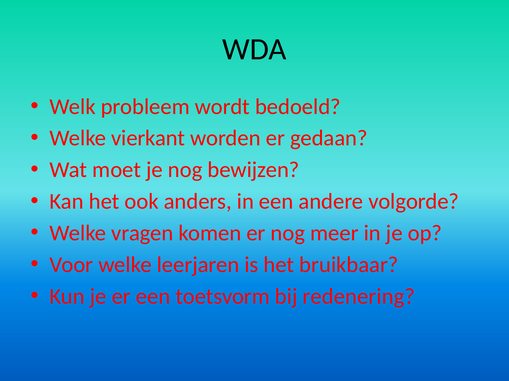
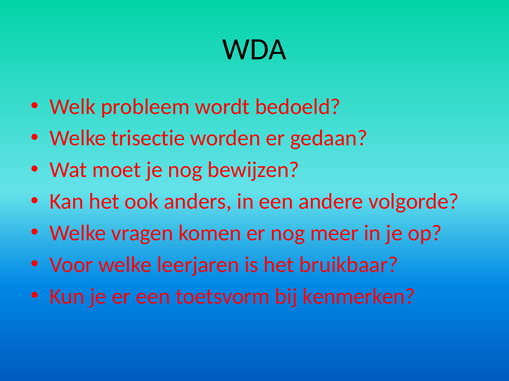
vierkant: vierkant -> trisectie (148, 138)
redenering: redenering -> kenmerken (359, 297)
